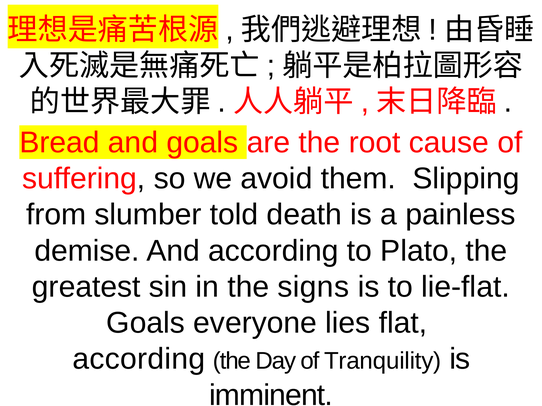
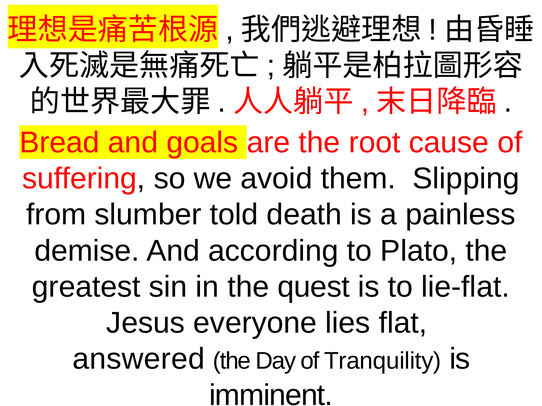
signs: signs -> quest (314, 287)
Goals: Goals -> Jesus (146, 323)
according: according -> answered (139, 359)
